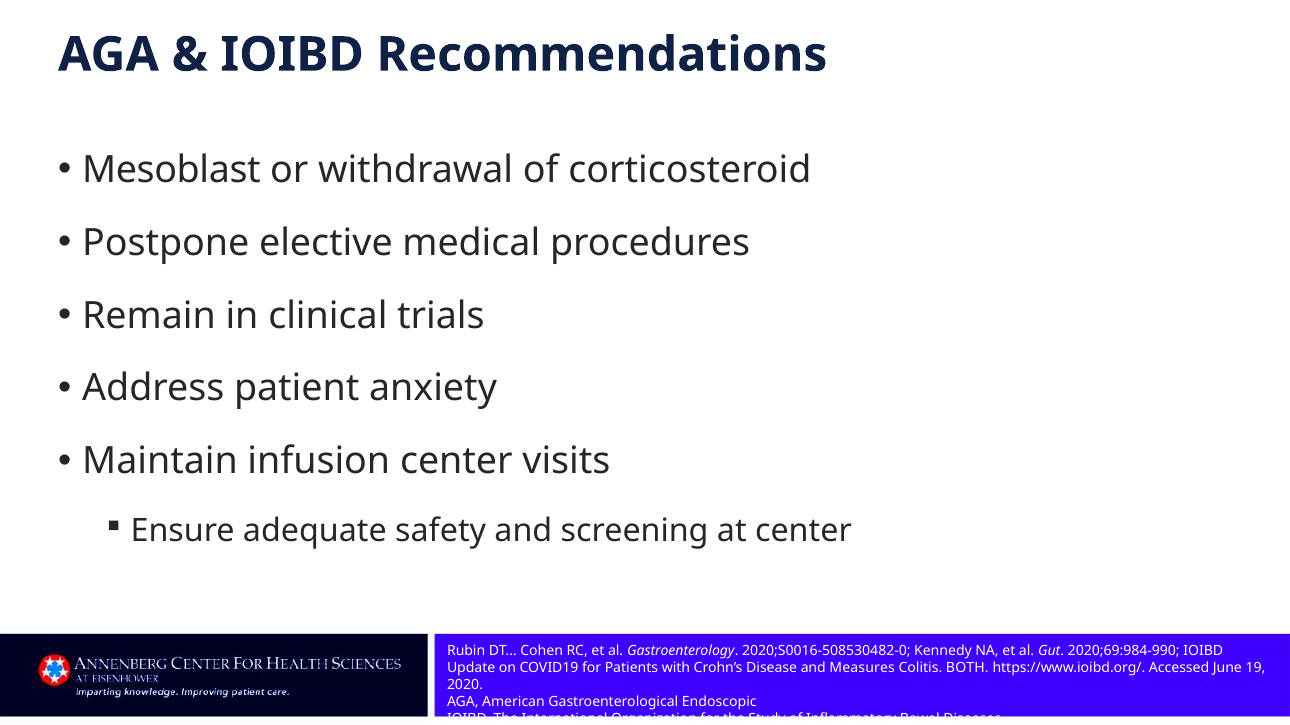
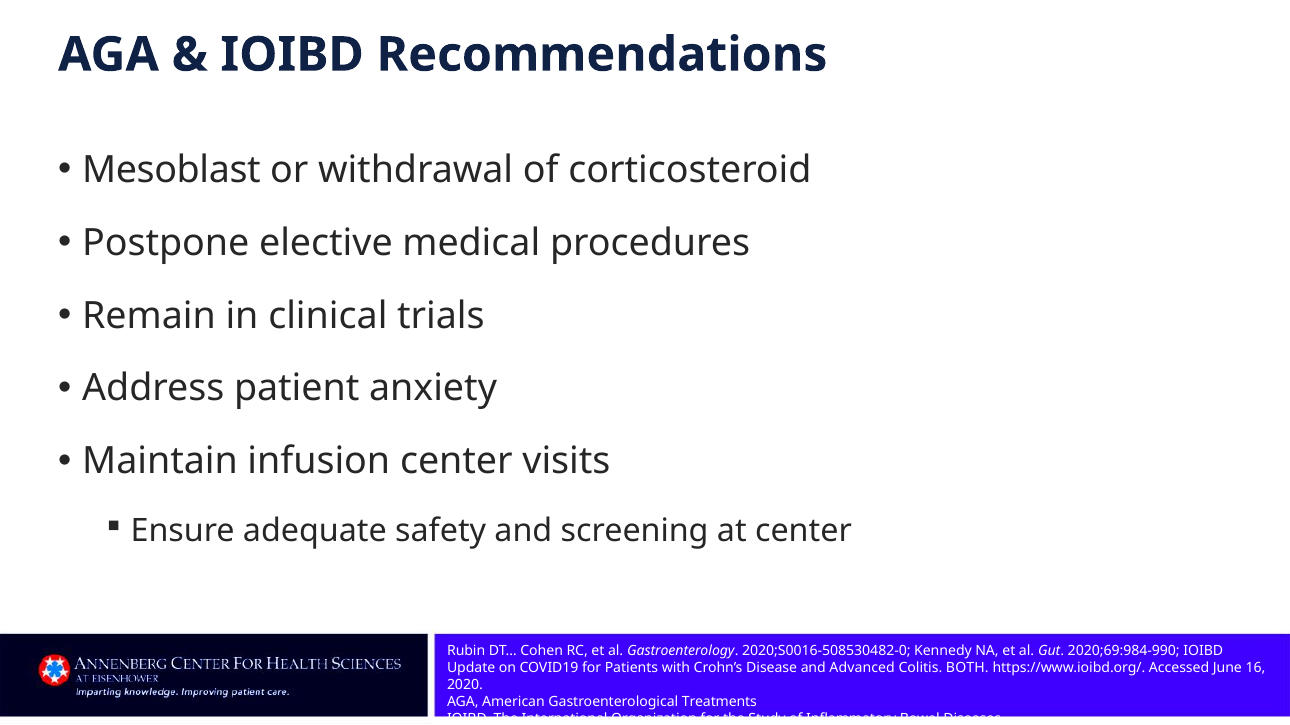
Measures: Measures -> Advanced (862, 669)
19: 19 -> 16 (1255, 669)
Endoscopic: Endoscopic -> Treatments (719, 702)
